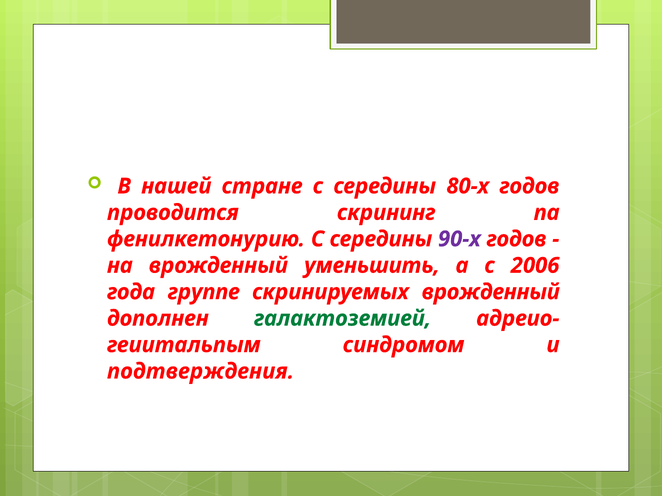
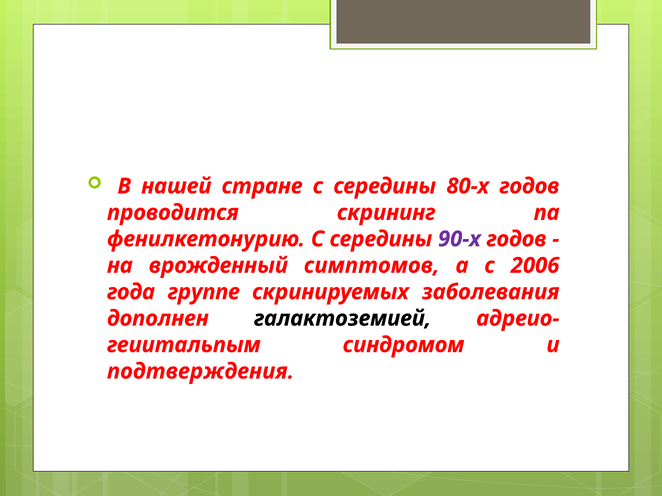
уменьшить: уменьшить -> симптомов (372, 266)
скринируемых врожденный: врожденный -> заболевания (491, 292)
галактоземией colour: green -> black (343, 319)
